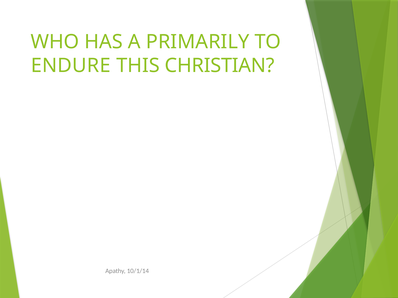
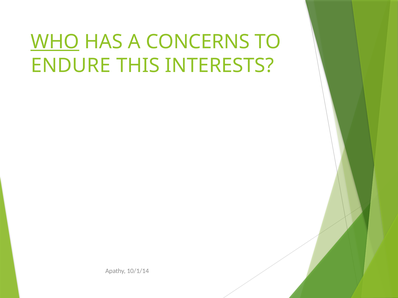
WHO underline: none -> present (55, 42)
PRIMARILY: PRIMARILY -> CONCERNS (198, 42)
CHRISTIAN: CHRISTIAN -> INTERESTS (220, 66)
